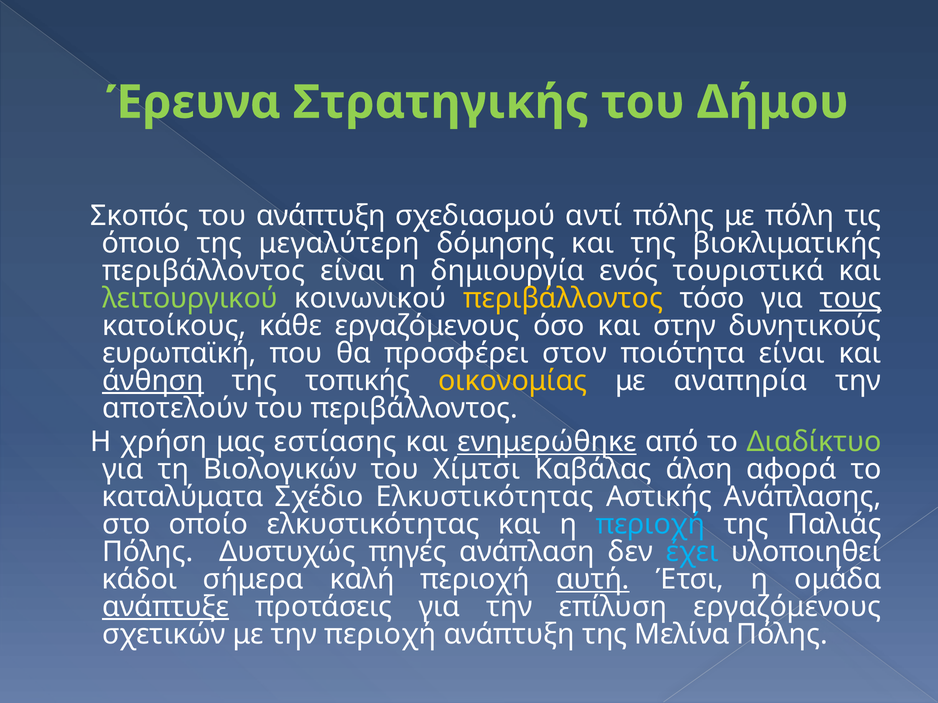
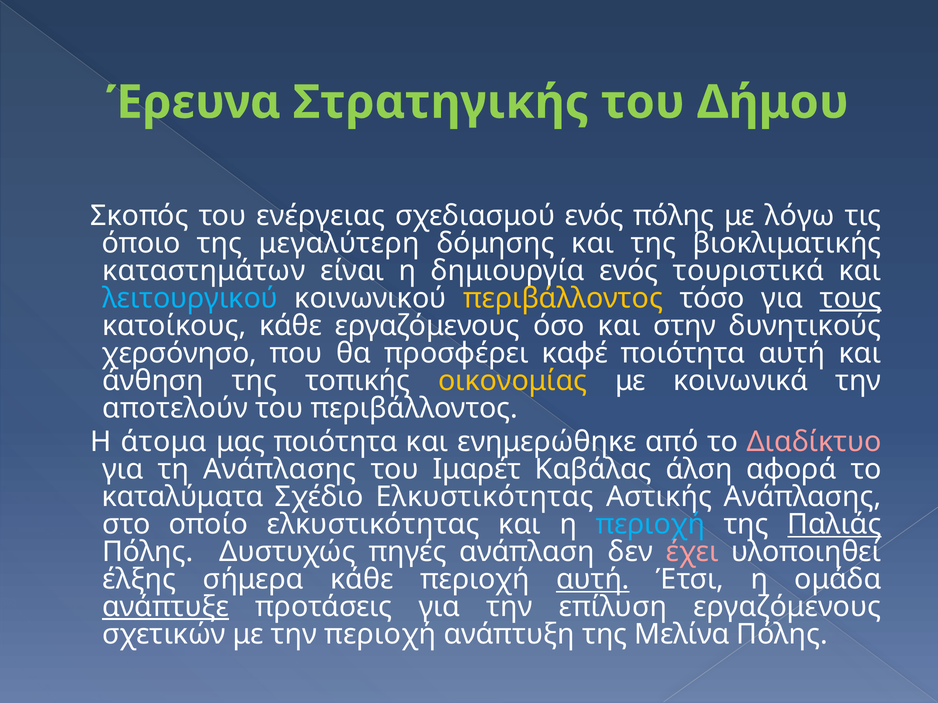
του ανάπτυξη: ανάπτυξη -> ενέργειας (321, 216)
σχεδιασμού αντί: αντί -> ενός (594, 216)
πόλη: πόλη -> λόγω (800, 216)
περιβάλλοντος: περιβάλλοντος -> καταστημάτων (204, 271)
λειτουργικού colour: light green -> light blue (190, 298)
ευρωπαϊκή: ευρωπαϊκή -> χερσόνησο (179, 353)
στον: στον -> καφέ (575, 353)
ποιότητα είναι: είναι -> αυτή (792, 353)
άνθηση underline: present -> none (153, 381)
αναπηρία: αναπηρία -> κοινωνικά (741, 381)
χρήση: χρήση -> άτομα (164, 442)
μας εστίασης: εστίασης -> ποιότητα (336, 442)
ενημερώθηκε underline: present -> none (547, 442)
Διαδίκτυο colour: light green -> pink (814, 442)
τη Βιολογικών: Βιολογικών -> Ανάπλασης (280, 470)
Χίμτσι: Χίμτσι -> Ιμαρέτ (477, 470)
Παλιάς underline: none -> present (834, 525)
έχει colour: light blue -> pink (692, 552)
κάδοι: κάδοι -> έλξης (139, 580)
σήμερα καλή: καλή -> κάθε (362, 580)
